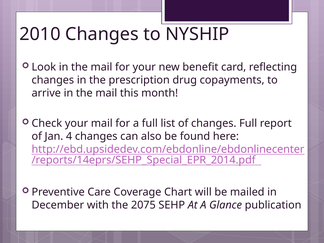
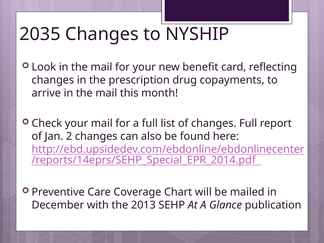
2010: 2010 -> 2035 (40, 34)
4: 4 -> 2 (69, 136)
2075: 2075 -> 2013 (143, 205)
